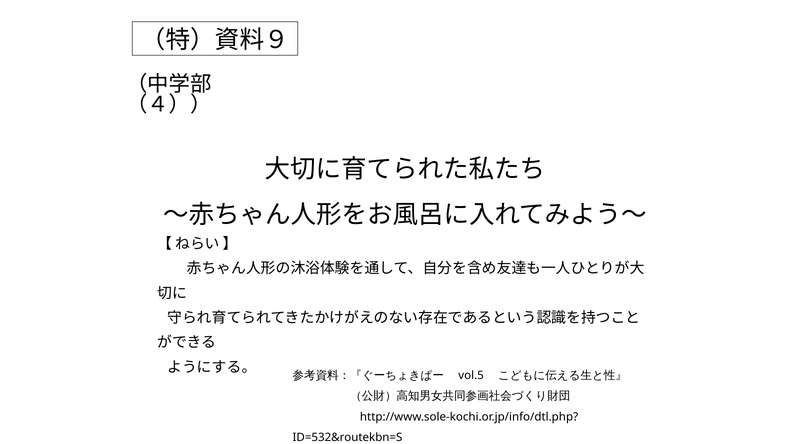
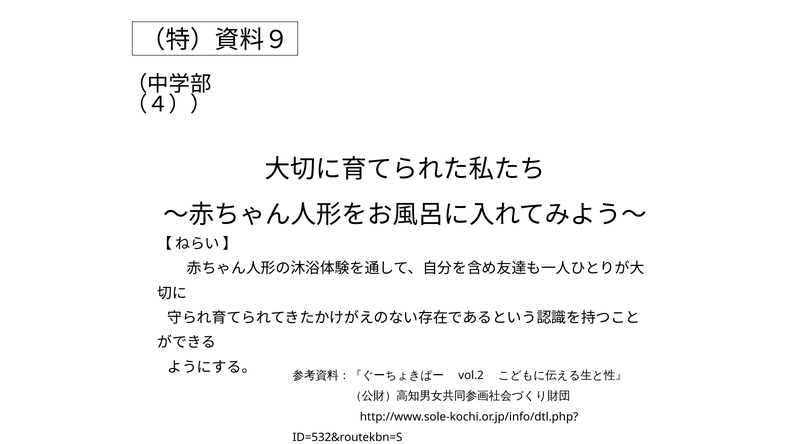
vol.5: vol.5 -> vol.2 (471, 376)
